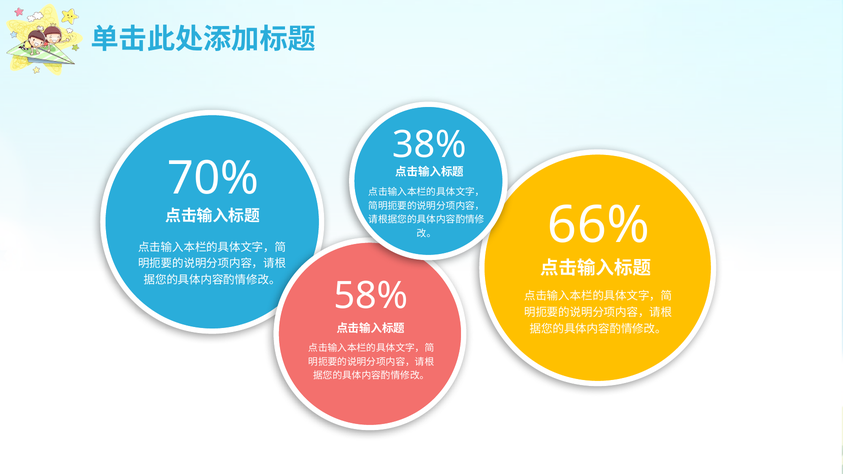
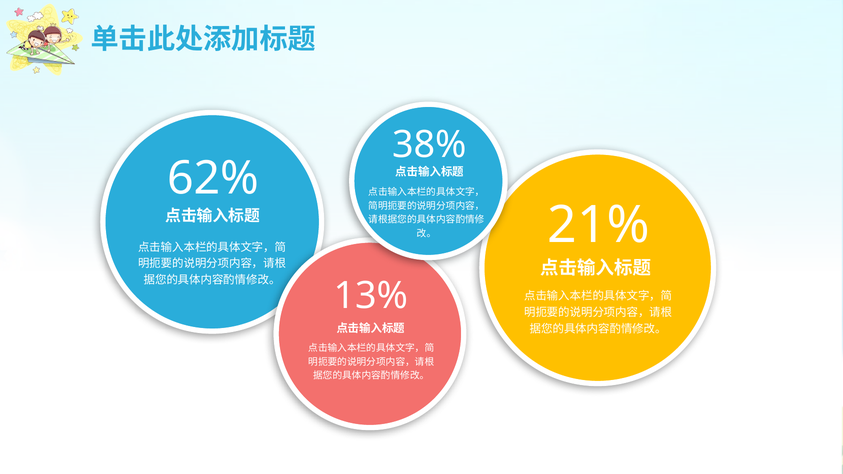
70%: 70% -> 62% (213, 178)
66%: 66% -> 21% (599, 225)
58%: 58% -> 13% (371, 296)
